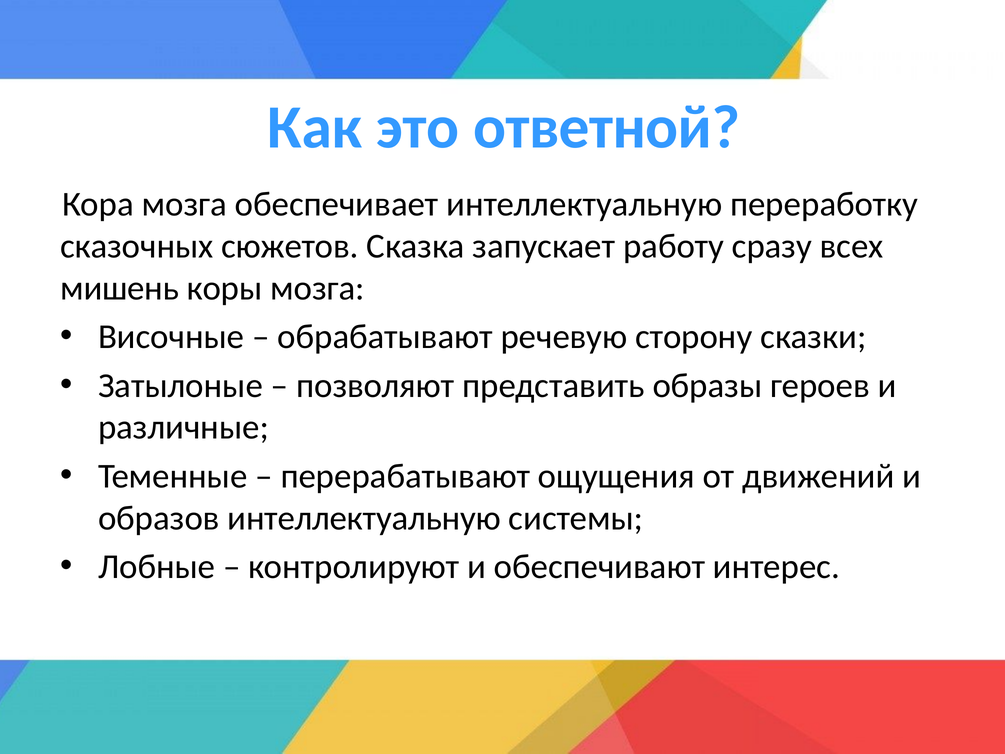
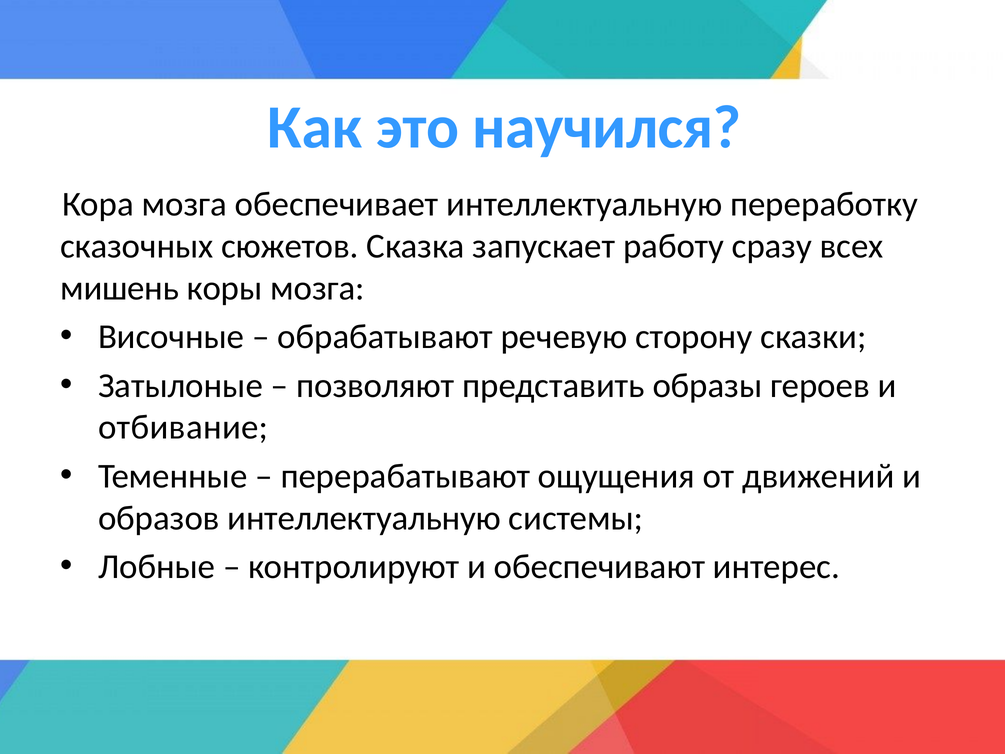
ответной: ответной -> научился (607, 127)
различные: различные -> отбивание (183, 427)
